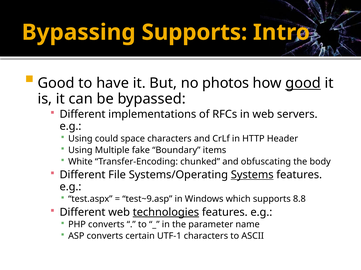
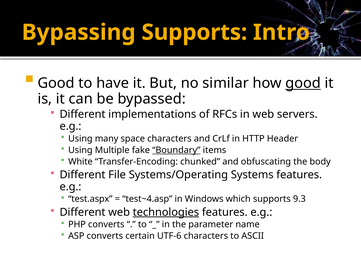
photos: photos -> similar (226, 83)
could: could -> many (107, 139)
Boundary underline: none -> present (176, 150)
Systems underline: present -> none (252, 175)
test~9.asp: test~9.asp -> test~4.asp (147, 200)
8.8: 8.8 -> 9.3 (299, 200)
UTF-1: UTF-1 -> UTF-6 (169, 237)
